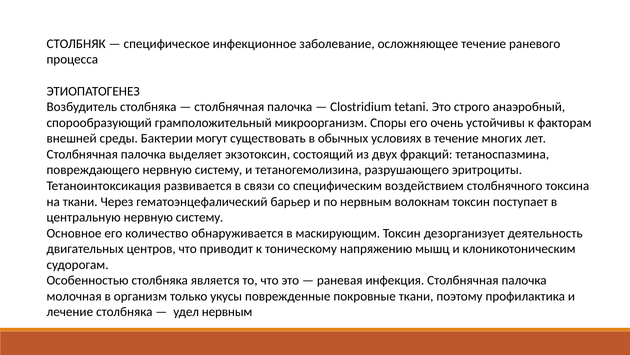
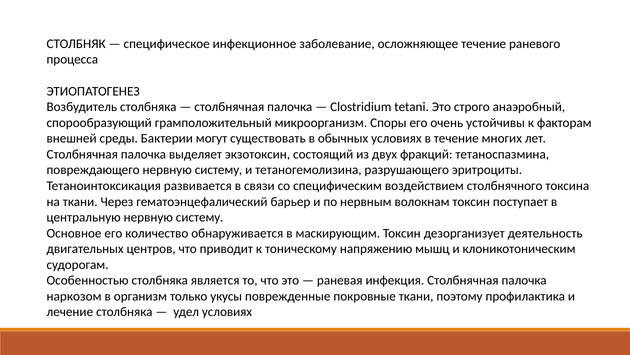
молочная: молочная -> наркозом (74, 296)
удел нервным: нервным -> условиях (227, 312)
